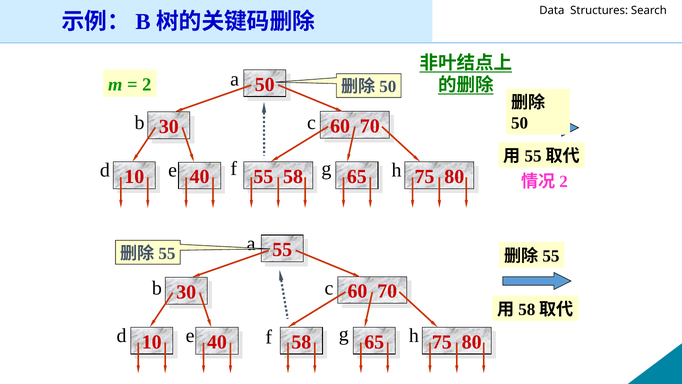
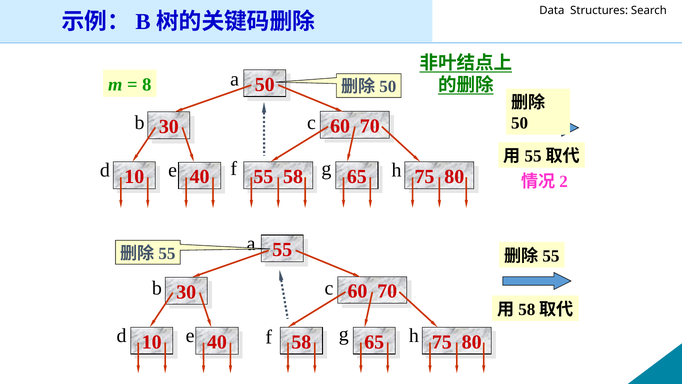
2: 2 -> 8 (147, 84)
